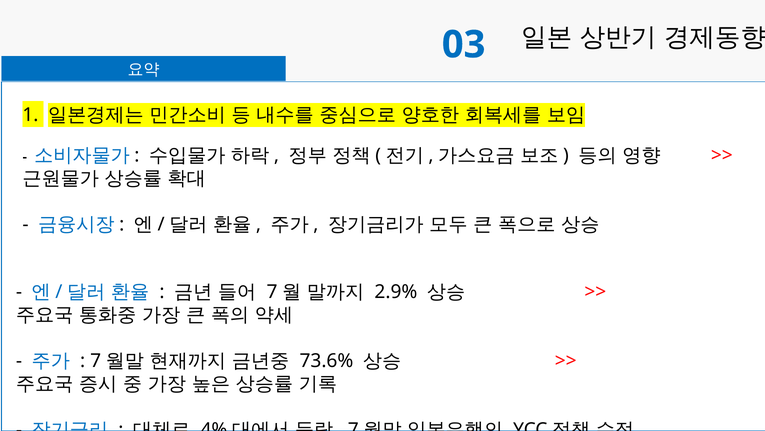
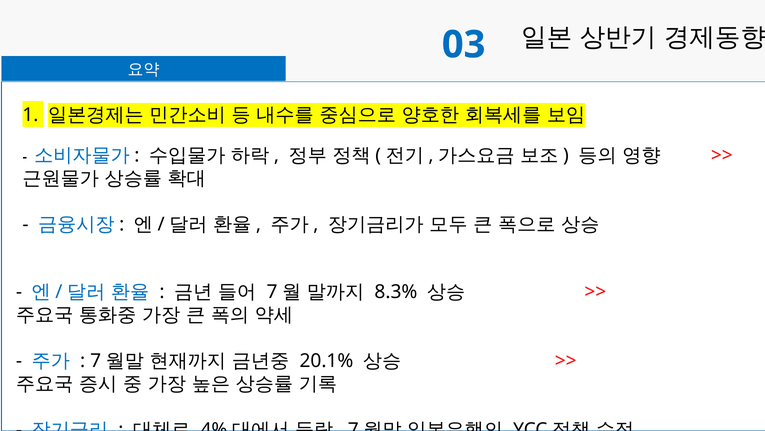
2.9%: 2.9% -> 8.3% (396, 292)
73.6%: 73.6% -> 20.1% (326, 360)
